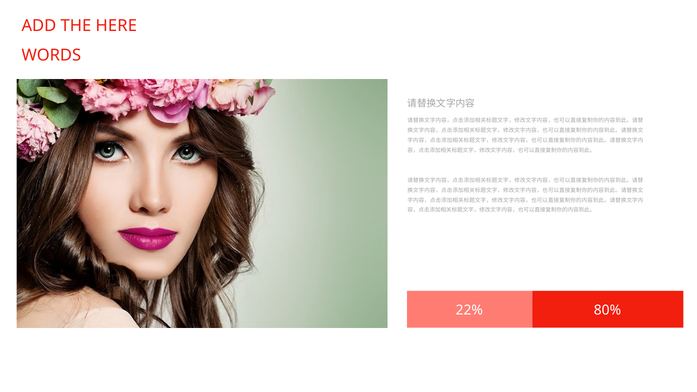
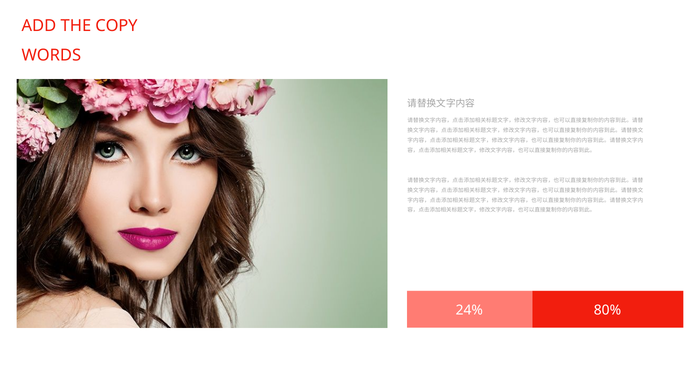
HERE: HERE -> COPY (116, 26)
22%: 22% -> 24% (469, 310)
